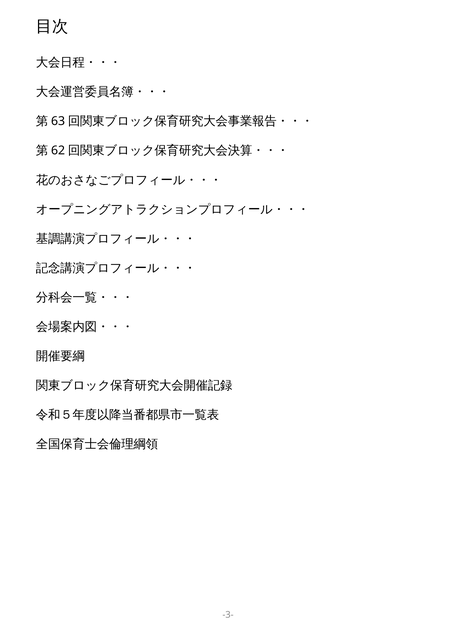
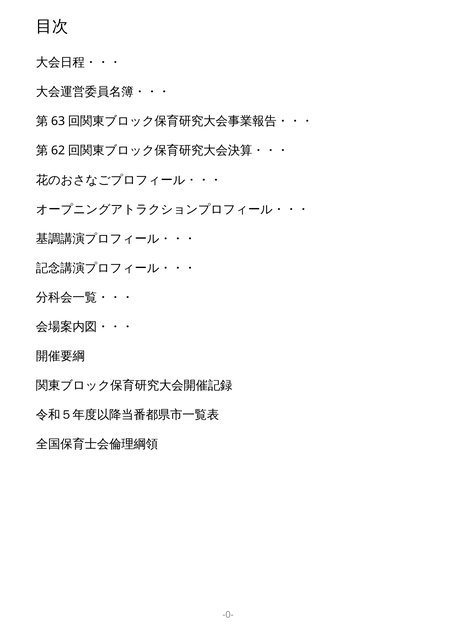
-3-: -3- -> -0- (228, 616)
